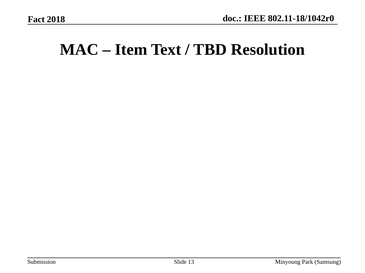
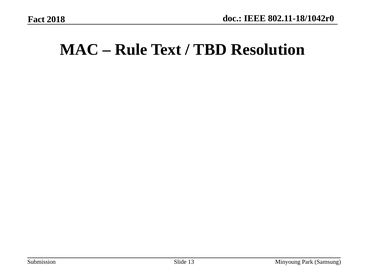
Item: Item -> Rule (131, 50)
